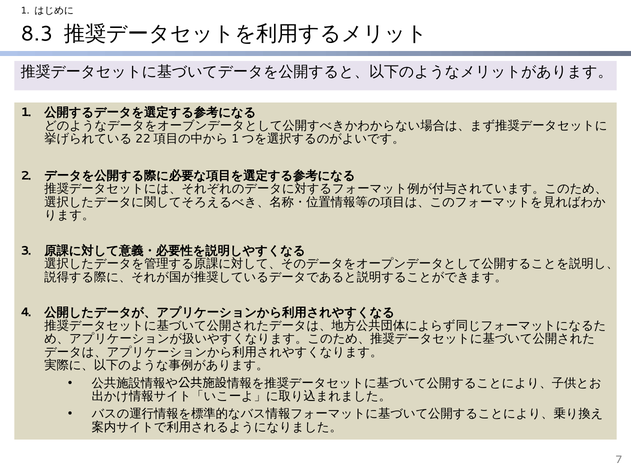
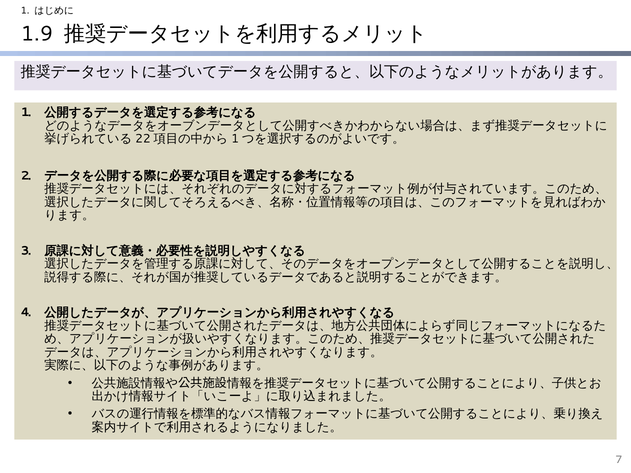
8.3: 8.3 -> 1.9 (37, 34)
